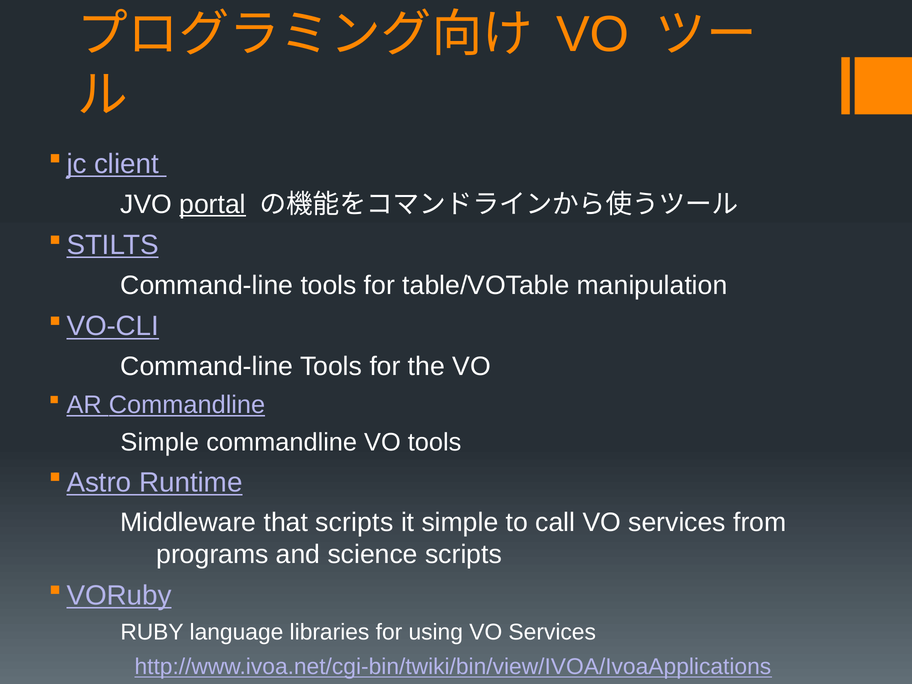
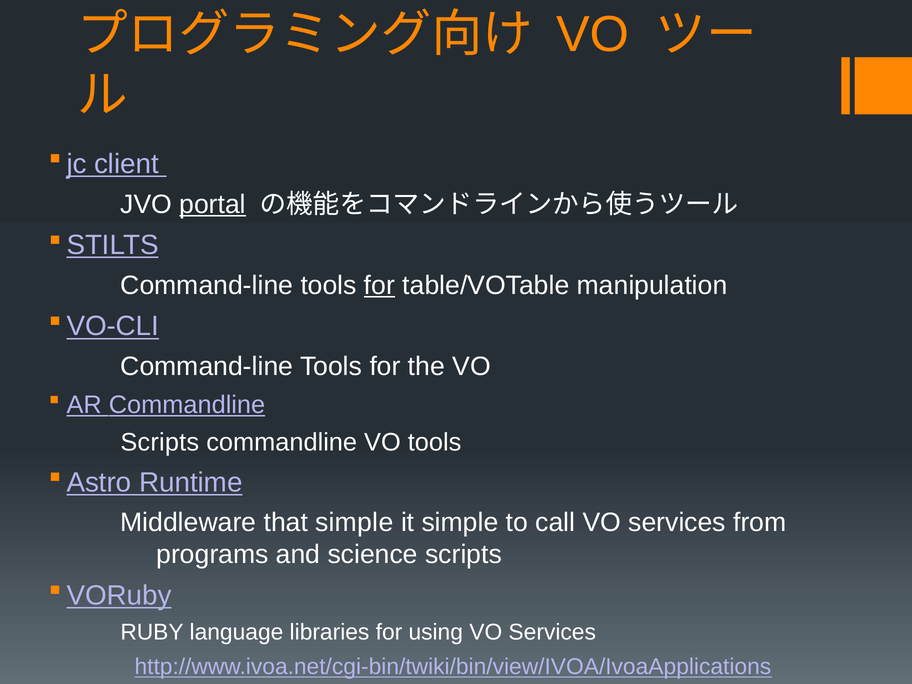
for underline: none -> present (379, 285)
Simple: Simple -> Scripts (160, 442)
that scripts: scripts -> simple (354, 523)
